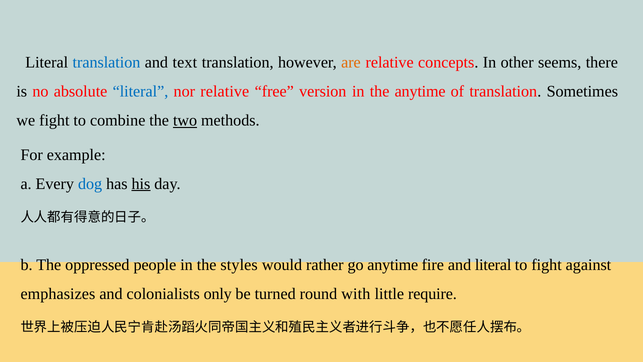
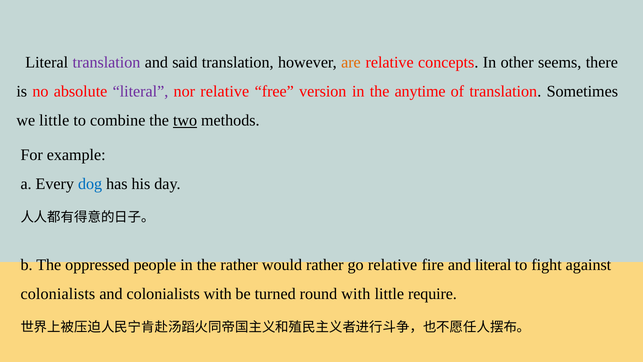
translation colour: blue -> purple (106, 62)
text: text -> said (185, 62)
literal colour: blue -> purple (140, 91)
we fight: fight -> little (54, 120)
his underline: present -> none (141, 184)
the styles: styles -> rather (239, 265)
go anytime: anytime -> relative (393, 265)
emphasizes: emphasizes -> colonialists (58, 294)
colonialists only: only -> with (218, 294)
